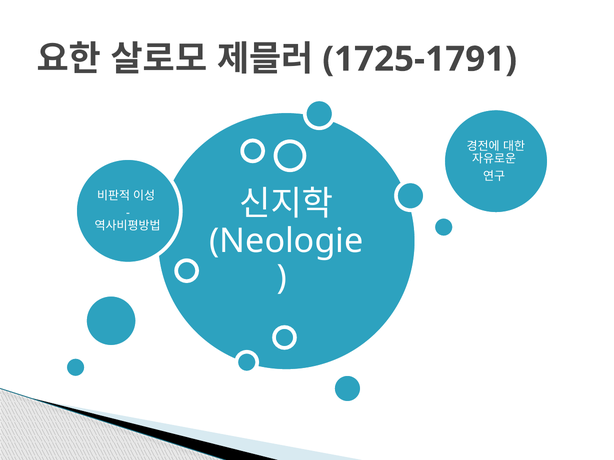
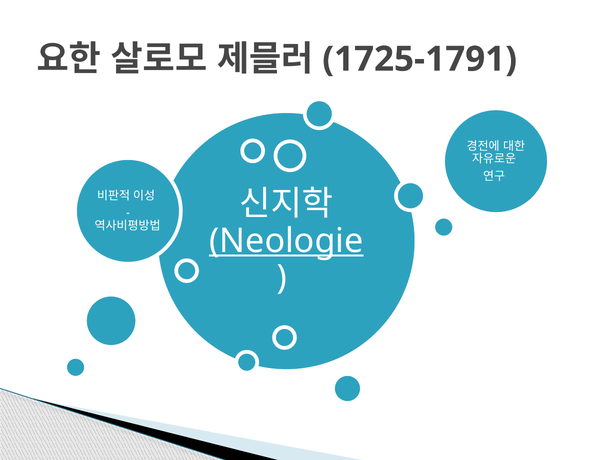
Neologie underline: none -> present (286, 241)
